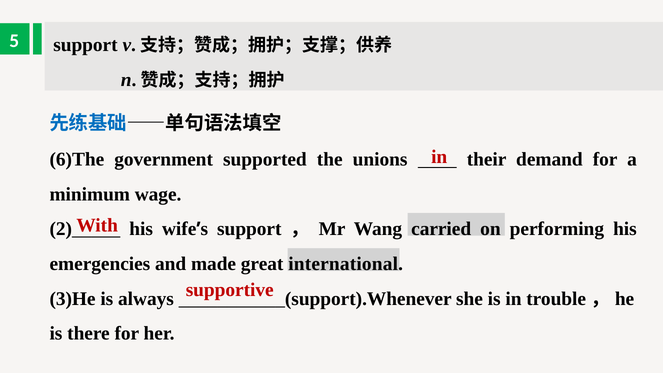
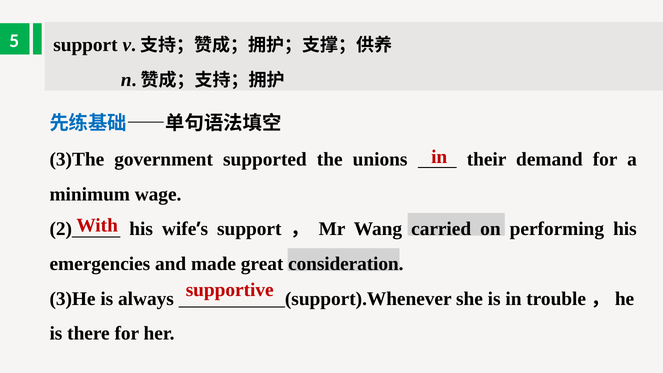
6)The: 6)The -> 3)The (77, 159)
international: international -> consideration (346, 264)
